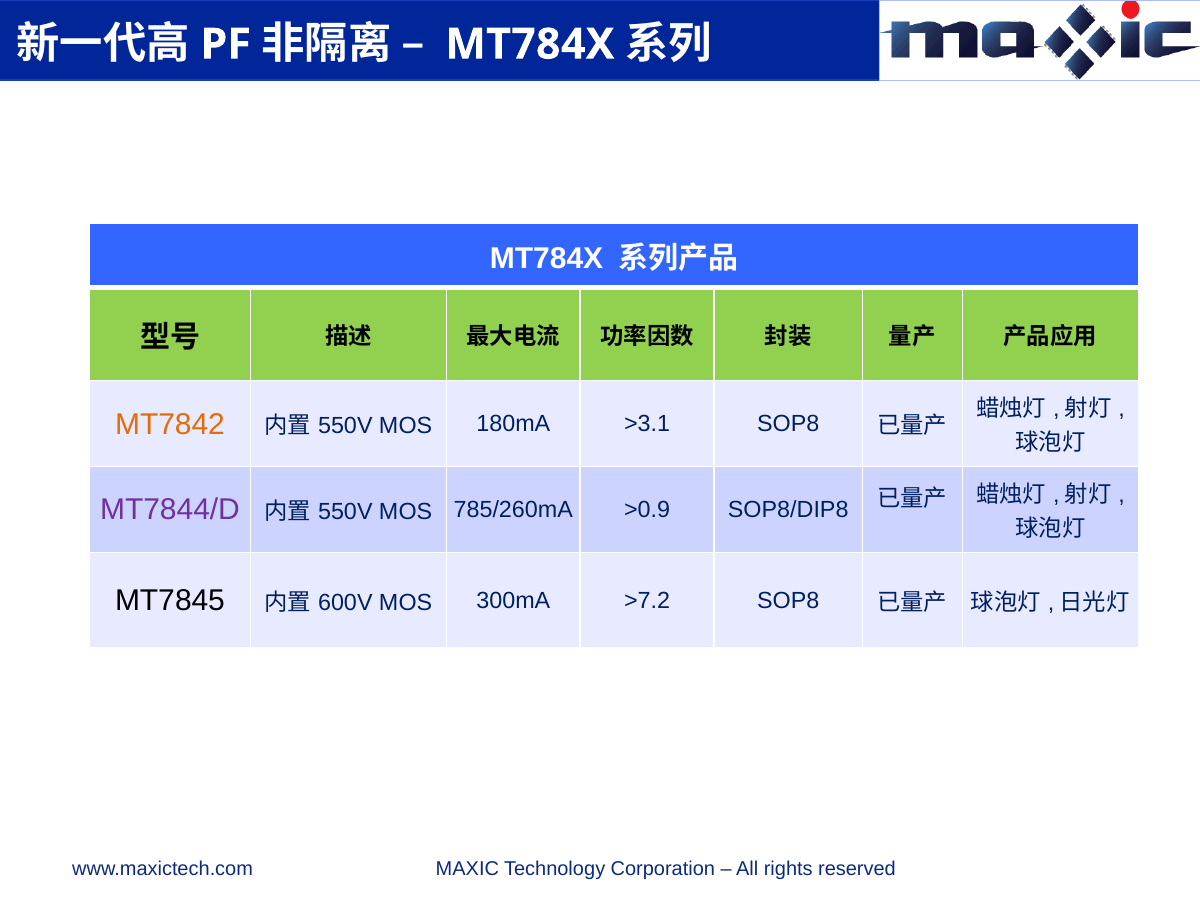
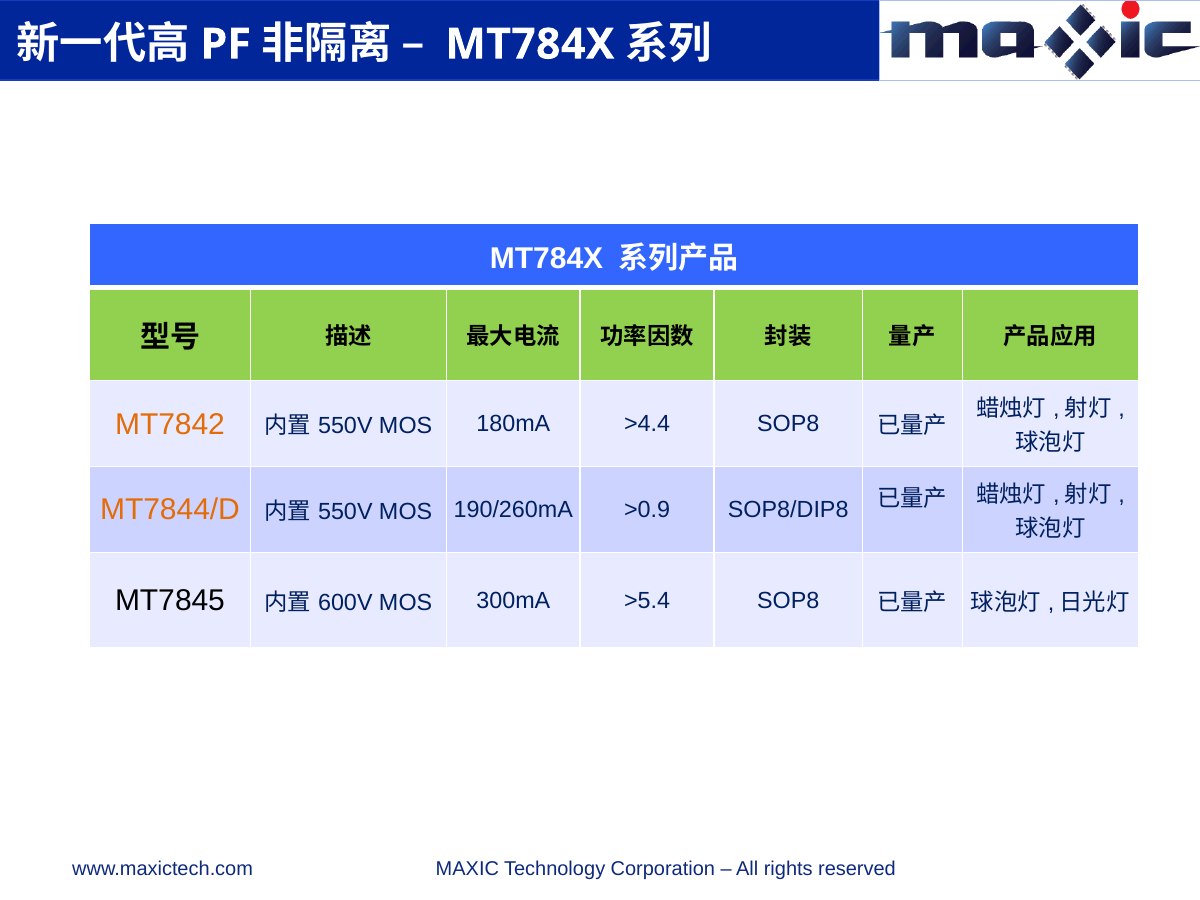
>3.1: >3.1 -> >4.4 (647, 424)
MT7844/D colour: purple -> orange (170, 510)
785/260mA: 785/260mA -> 190/260mA (513, 510)
>7.2: >7.2 -> >5.4 (647, 600)
